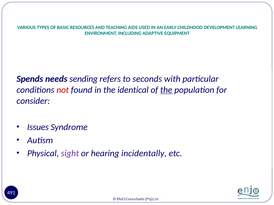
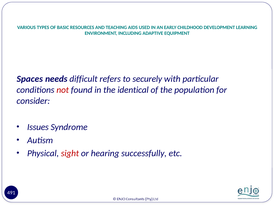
Spends: Spends -> Spaces (30, 79)
sending: sending -> difficult (84, 79)
seconds: seconds -> securely (147, 79)
the underline: present -> none (166, 90)
sight colour: purple -> red (70, 154)
incidentally: incidentally -> successfully (144, 154)
